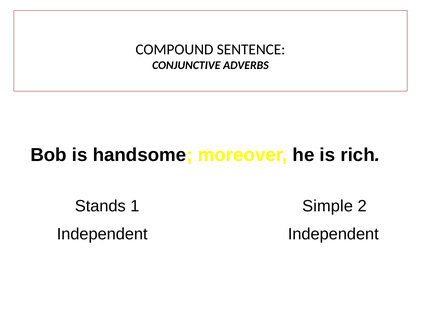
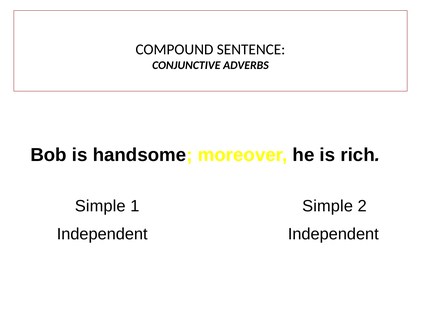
Stands: Stands -> Simple (100, 206)
